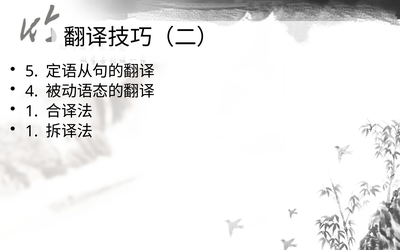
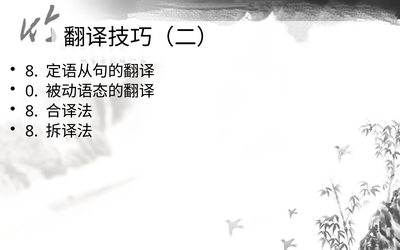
5: 5 -> 8 (32, 72)
4: 4 -> 0 (32, 91)
1: 1 -> 8 (32, 111)
1: 1 -> 8 (32, 131)
